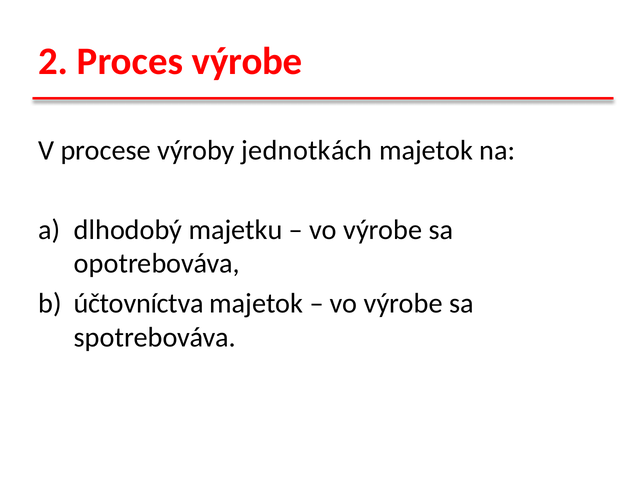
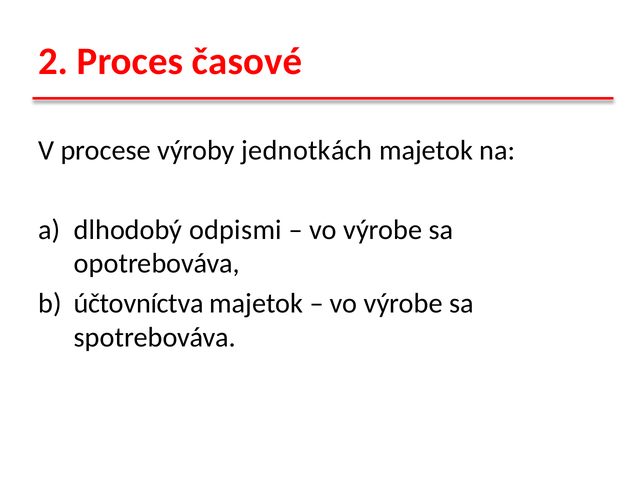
Proces výrobe: výrobe -> časové (247, 62)
majetku: majetku -> odpismi (235, 230)
